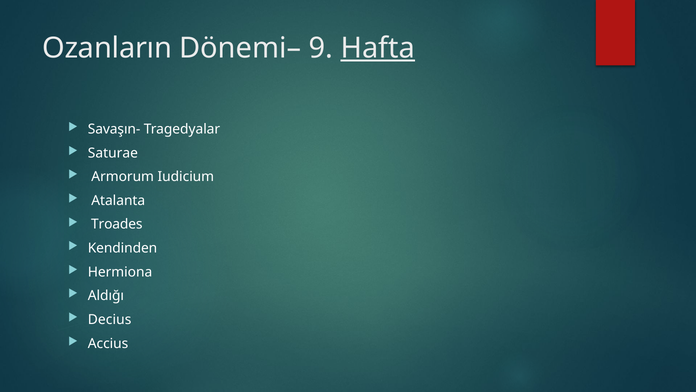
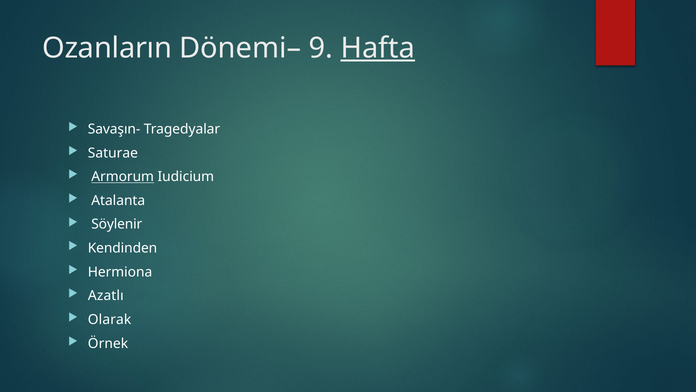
Armorum underline: none -> present (123, 177)
Troades: Troades -> Söylenir (117, 224)
Aldığı: Aldığı -> Azatlı (106, 295)
Decius: Decius -> Olarak (110, 319)
Accius: Accius -> Örnek (108, 343)
